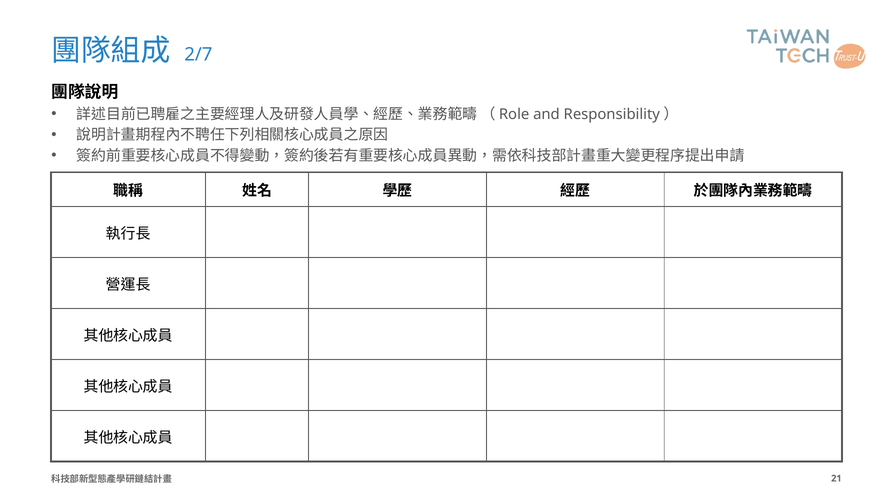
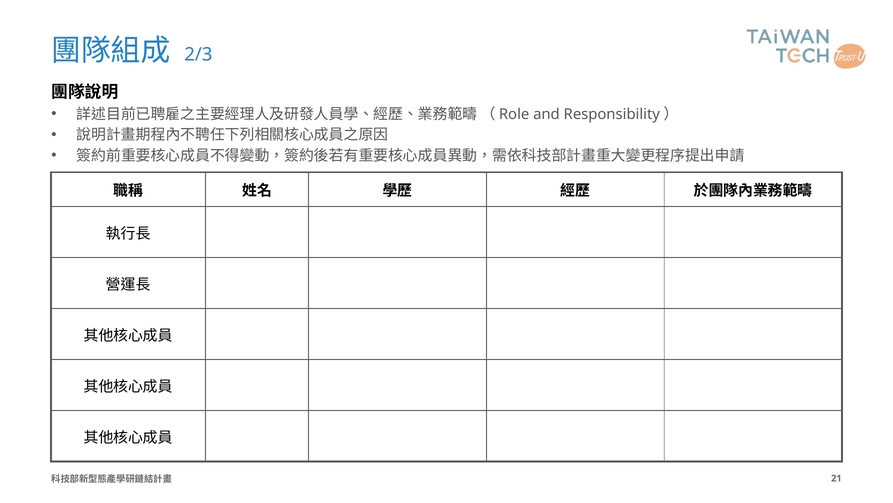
2/7: 2/7 -> 2/3 (198, 55)
